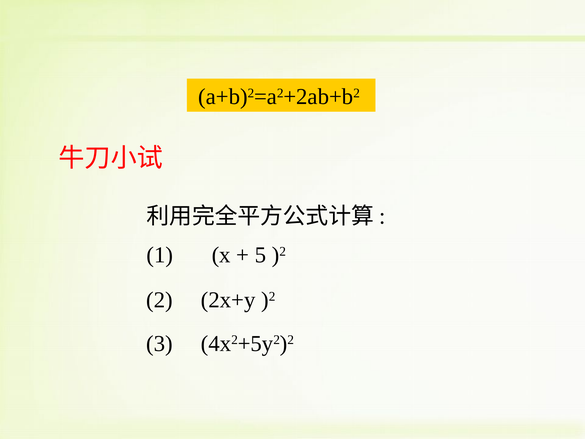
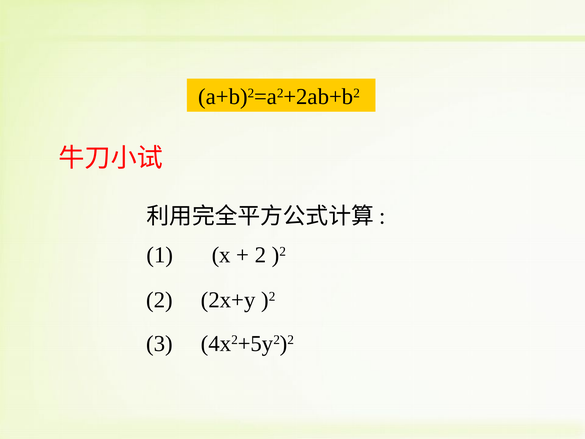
5: 5 -> 2 (260, 255)
